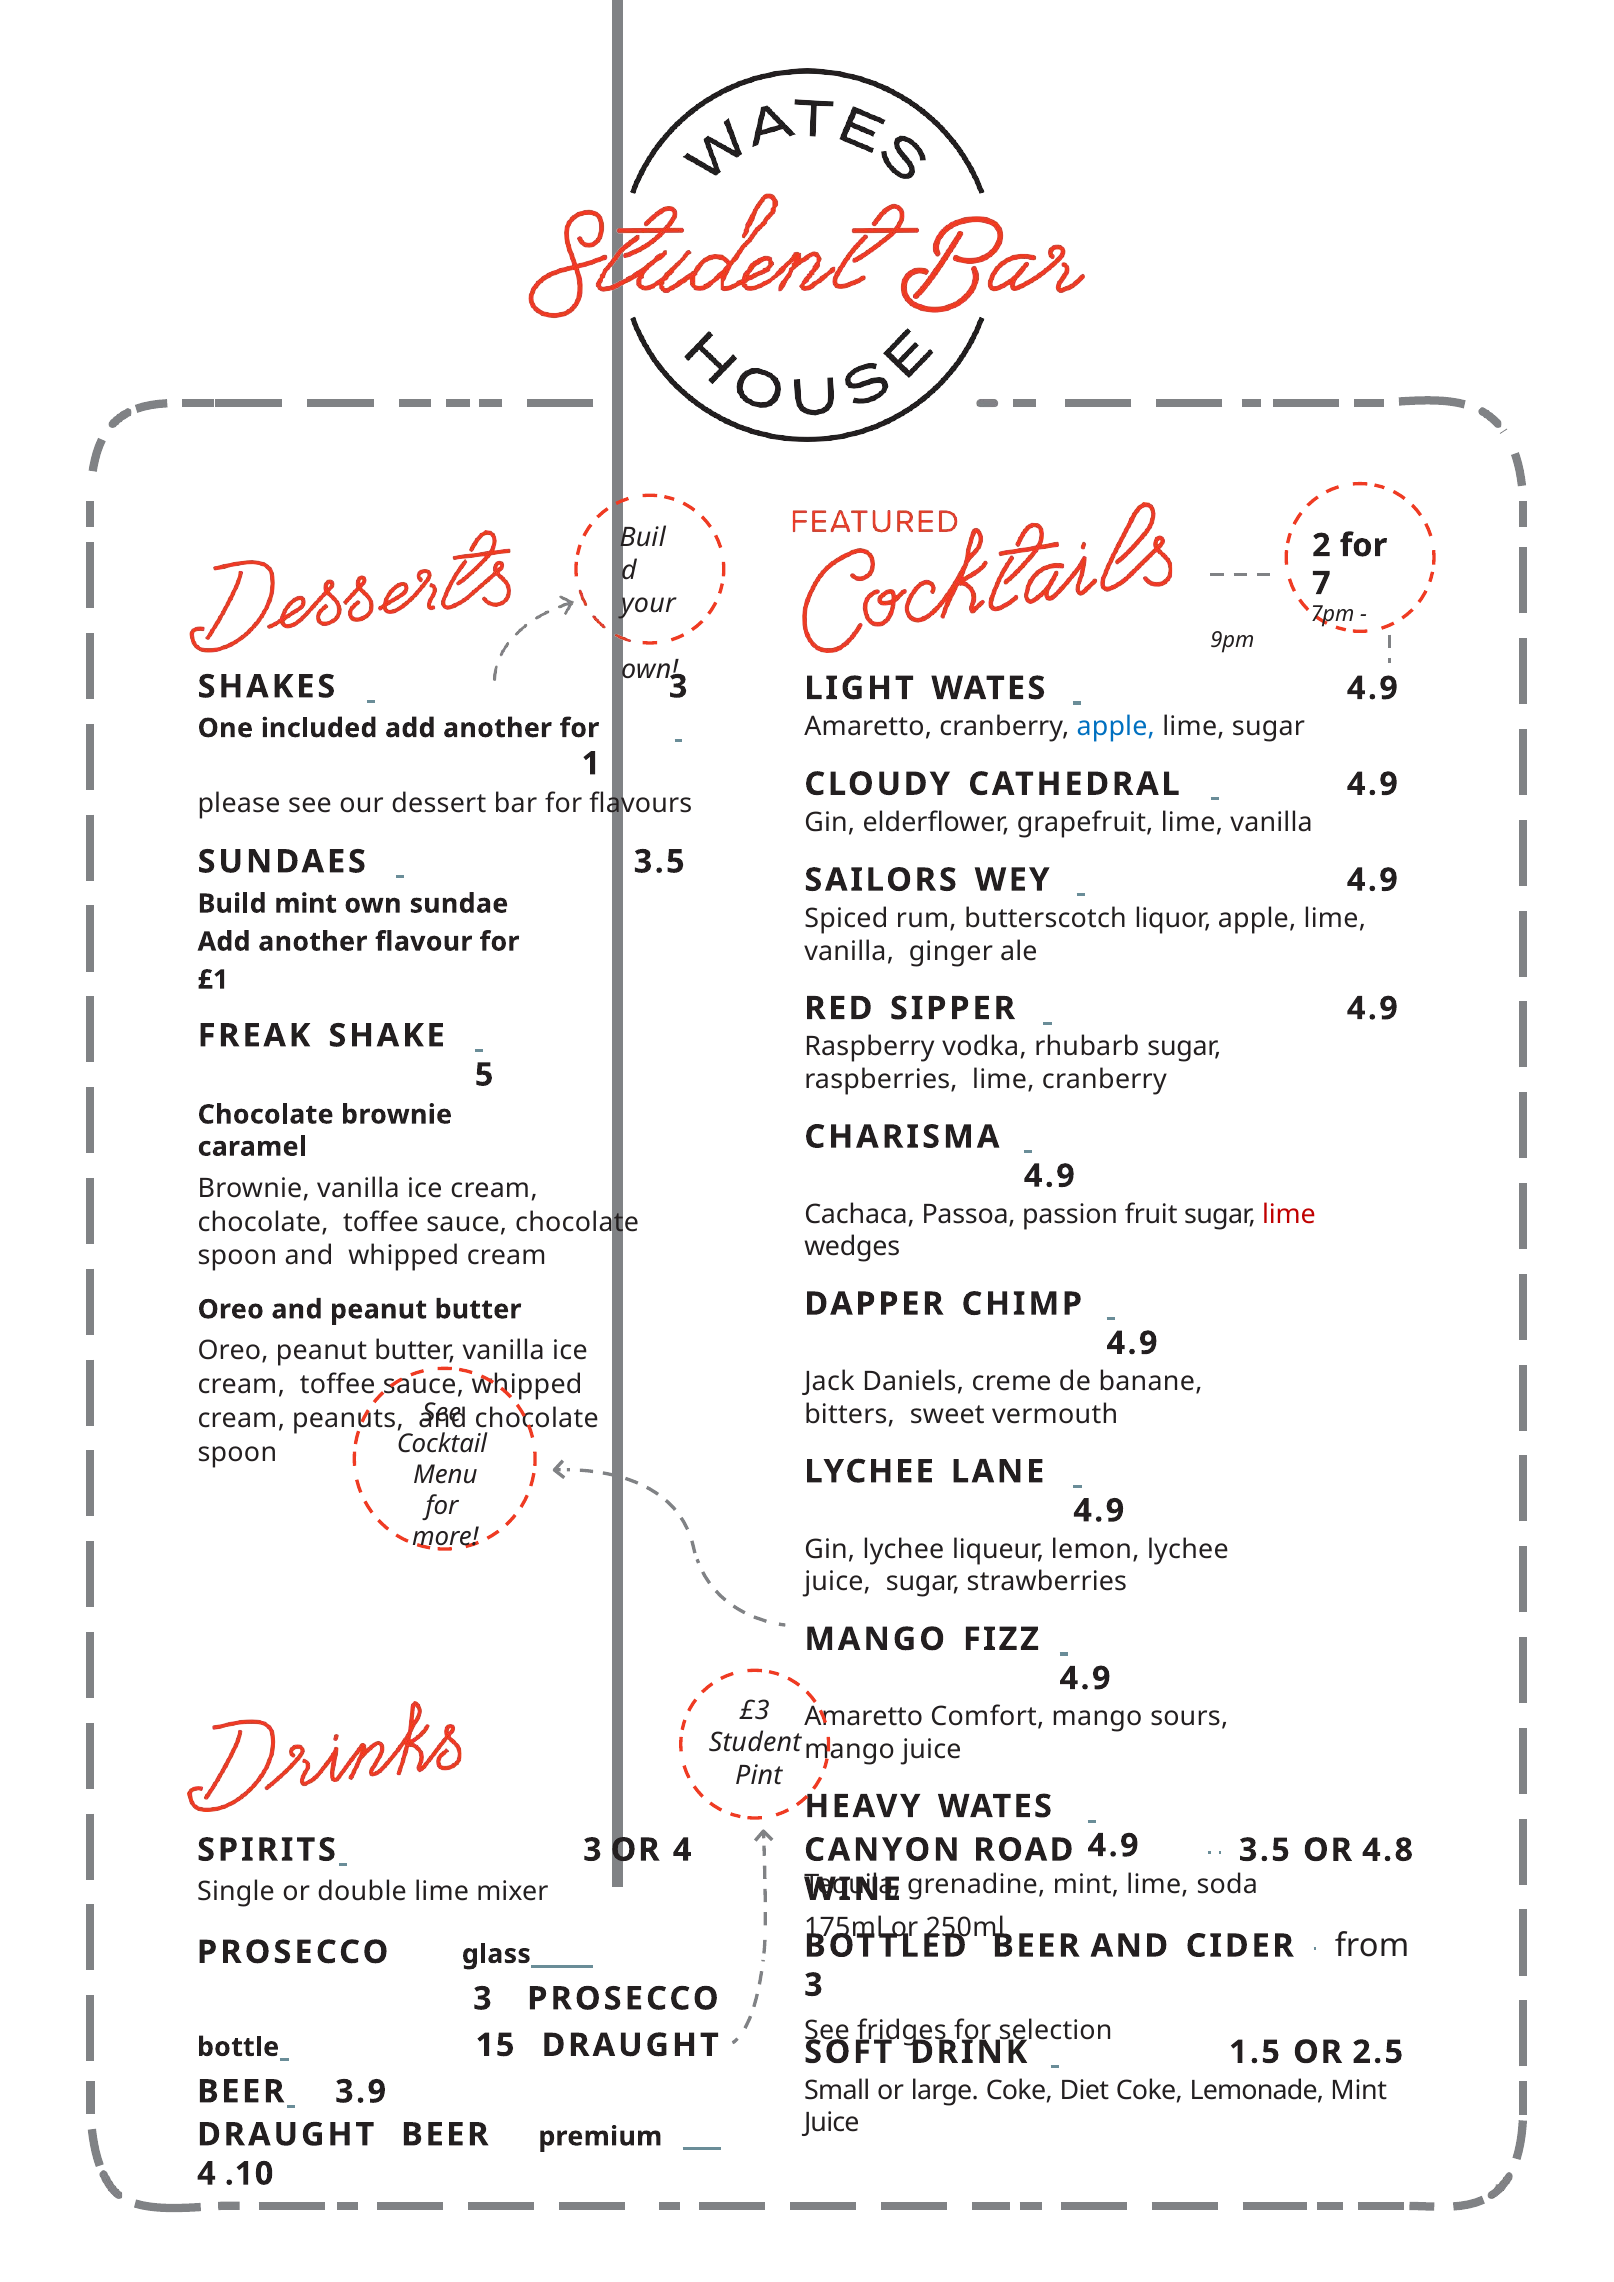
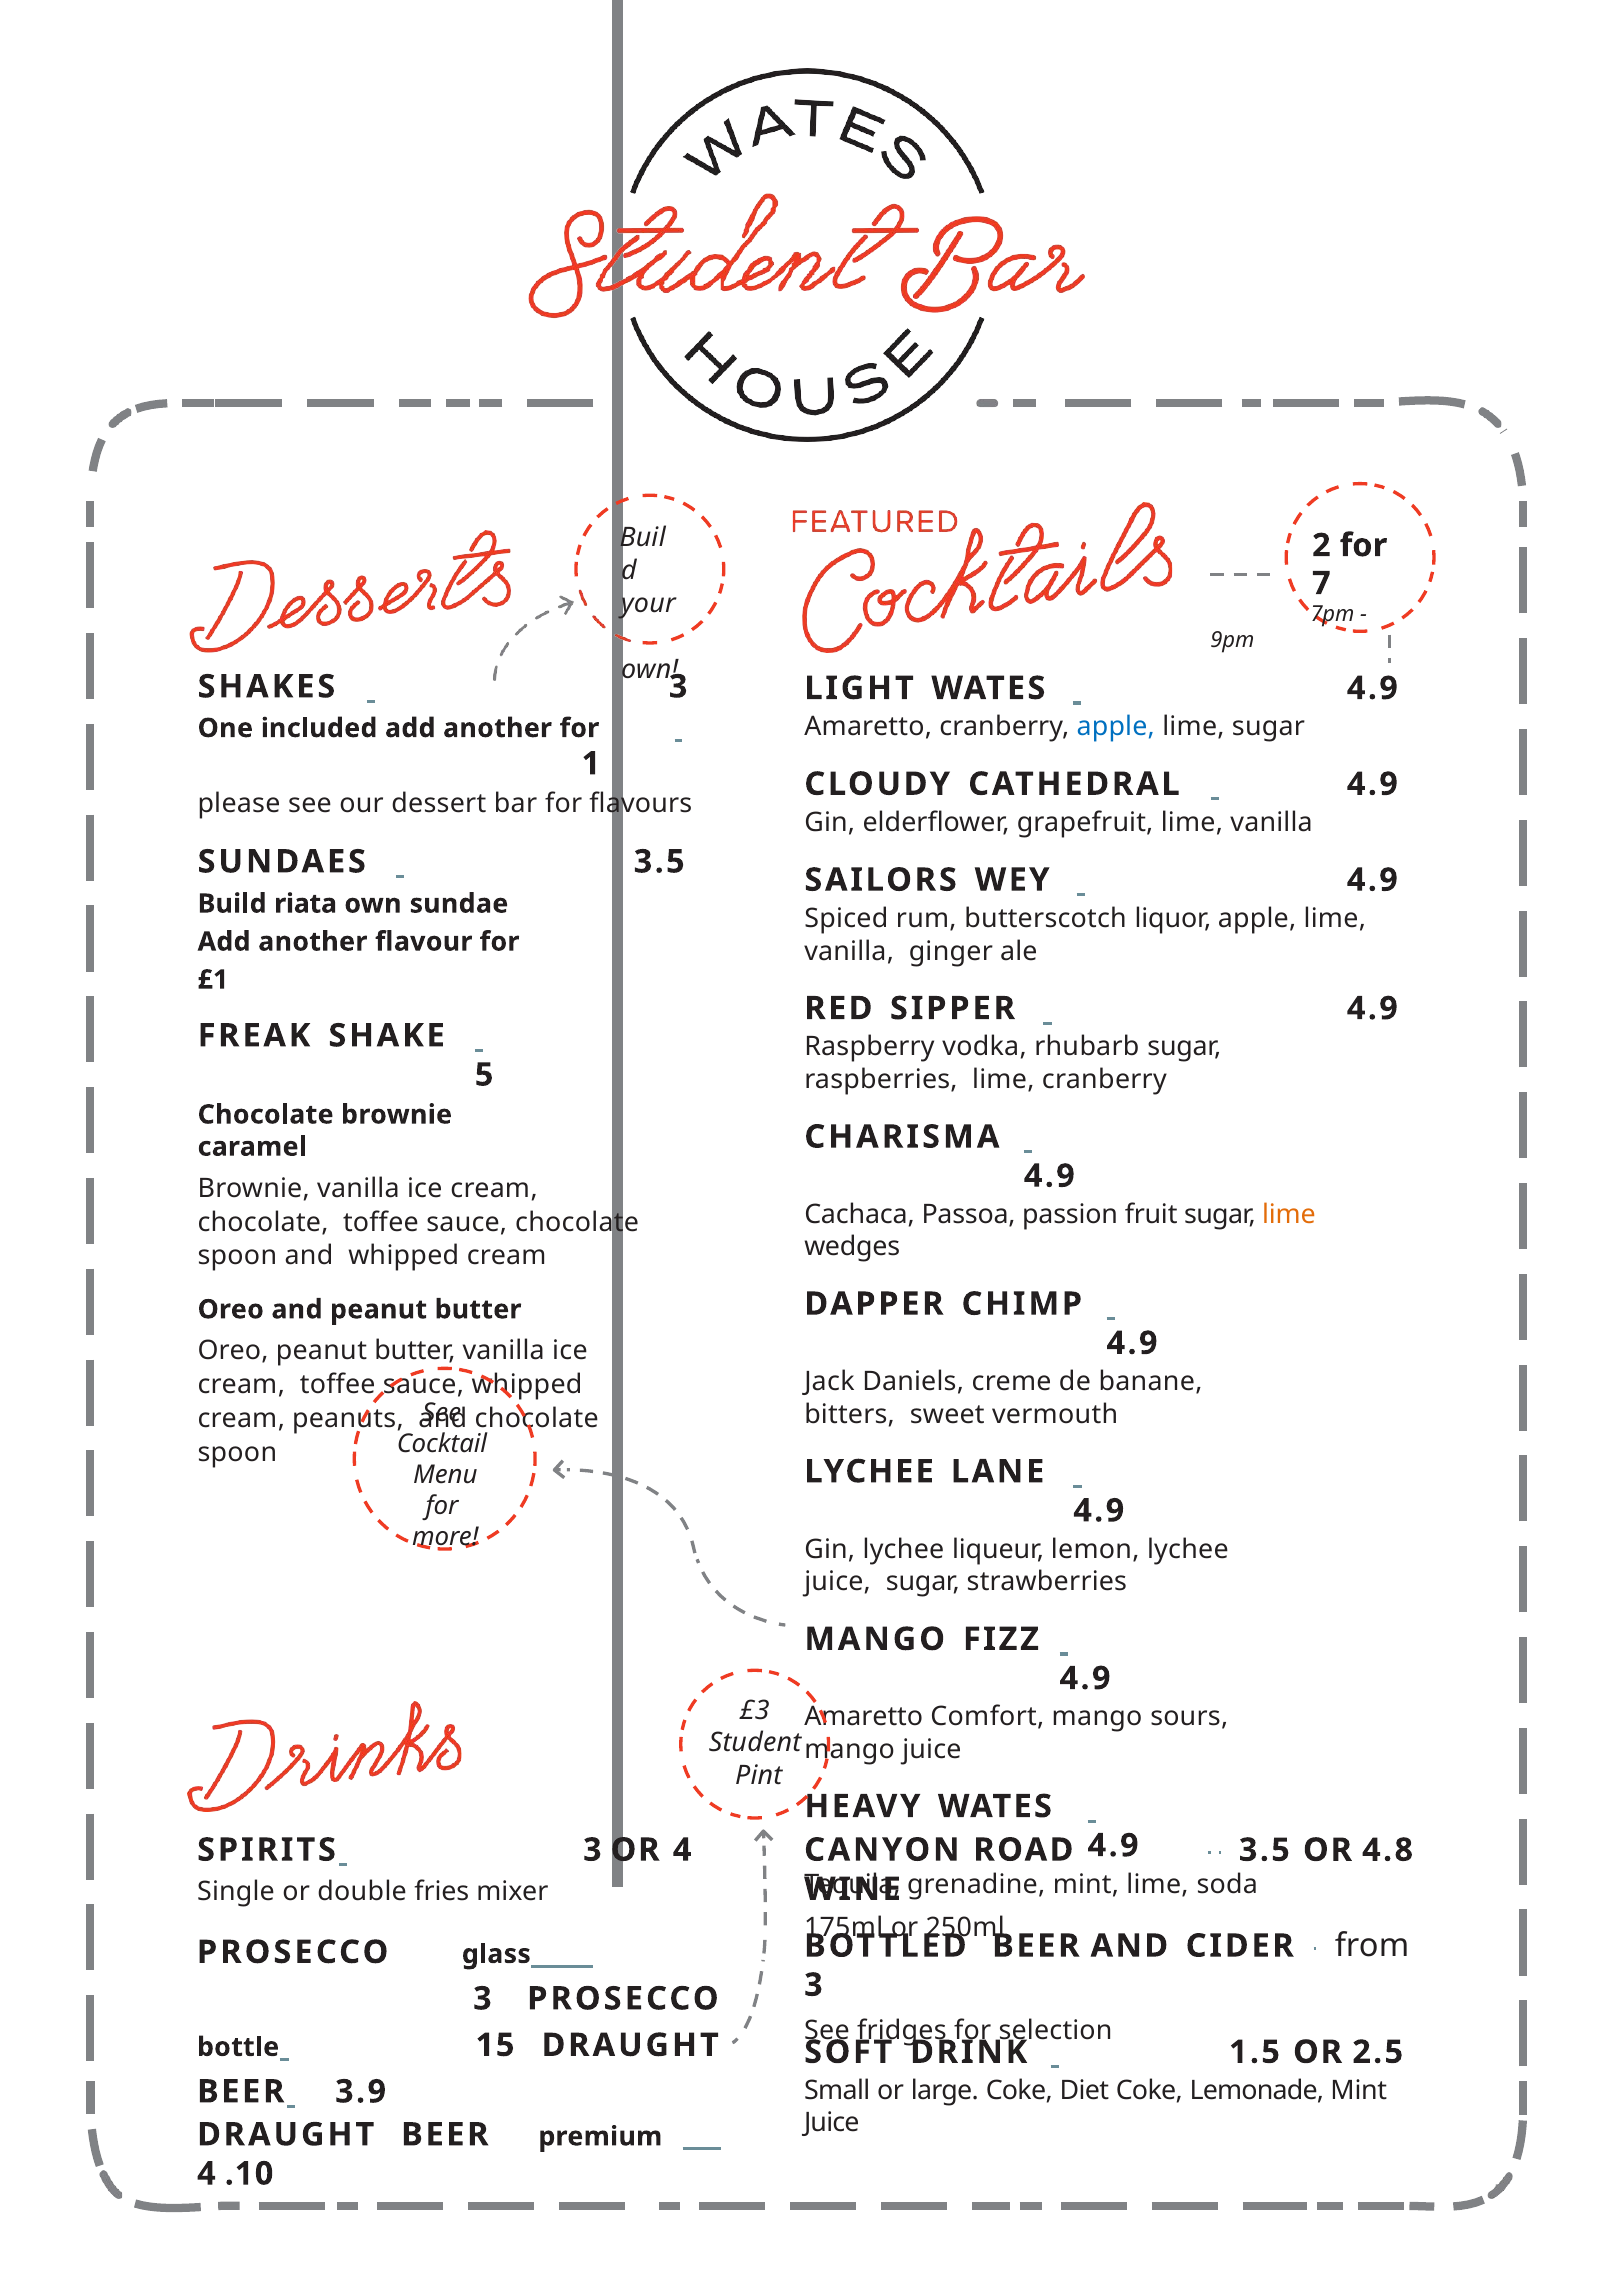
Build mint: mint -> riata (306, 904)
lime colour: red -> orange (1289, 1215)
double lime: lime -> fries (442, 1893)
